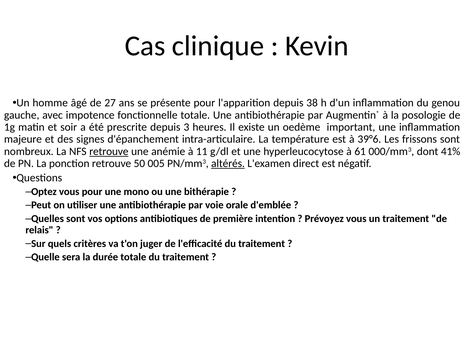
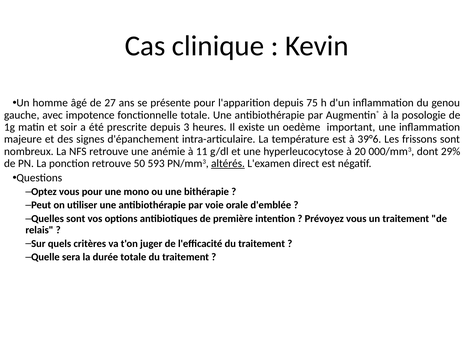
38: 38 -> 75 (312, 103)
retrouve underline: present -> none (109, 151)
61: 61 -> 20 (360, 151)
41%: 41% -> 29% (451, 151)
005: 005 -> 593 (156, 163)
